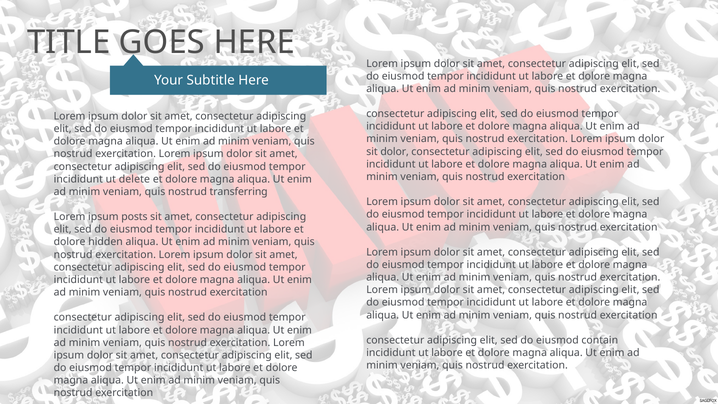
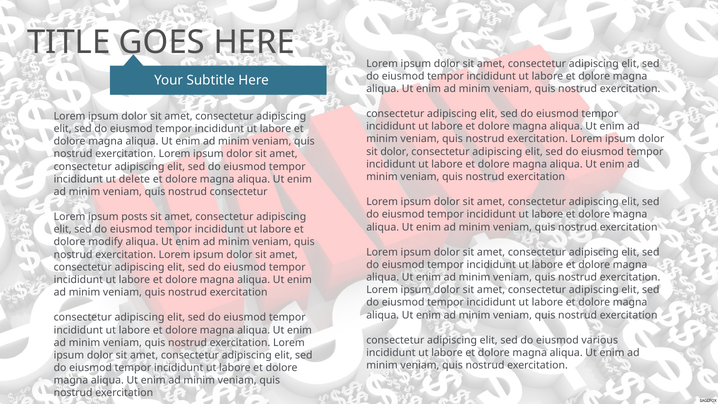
nostrud transferring: transferring -> consectetur (239, 192)
hidden: hidden -> modify (106, 242)
contain: contain -> various (600, 340)
